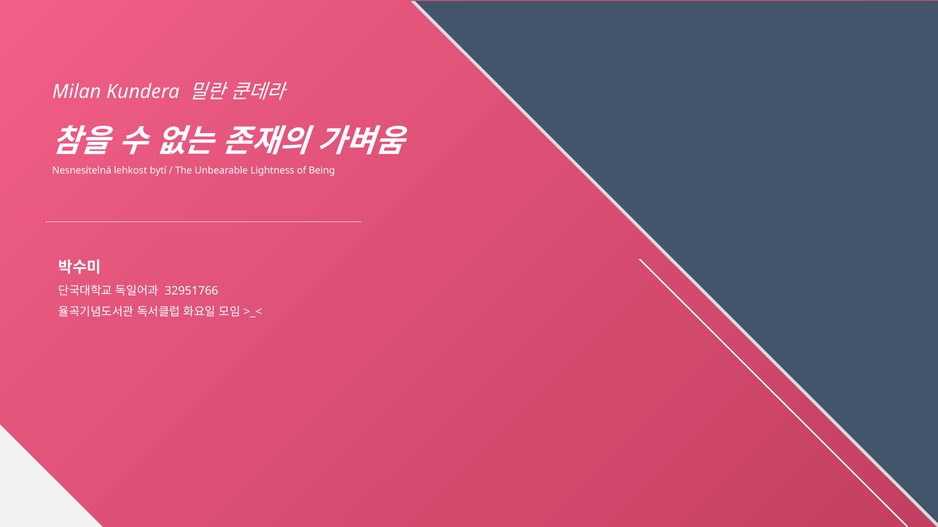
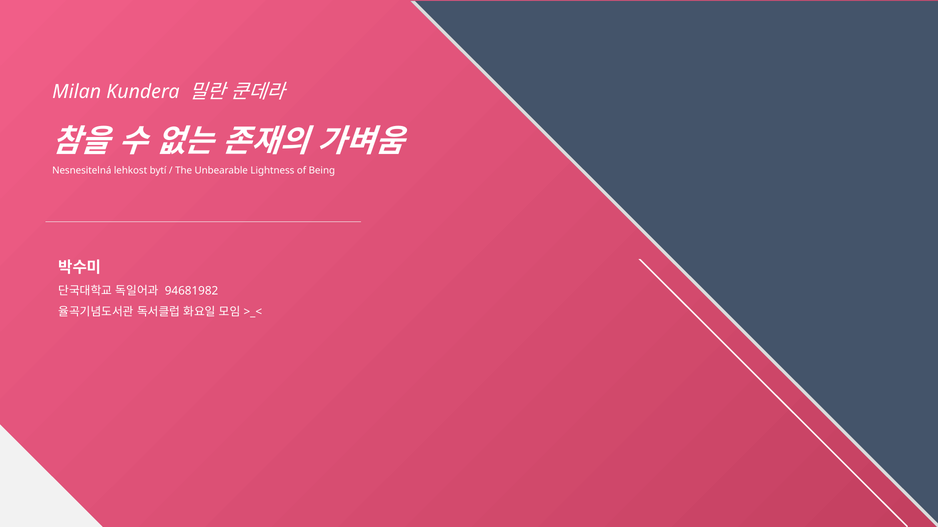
32951766: 32951766 -> 94681982 (192, 291)
